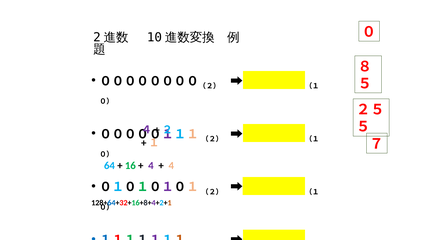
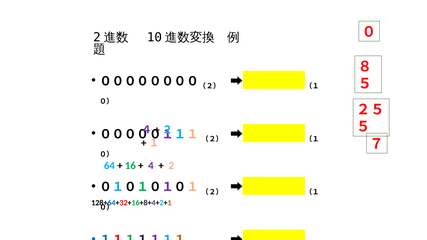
4: 4 -> 2 (171, 166)
